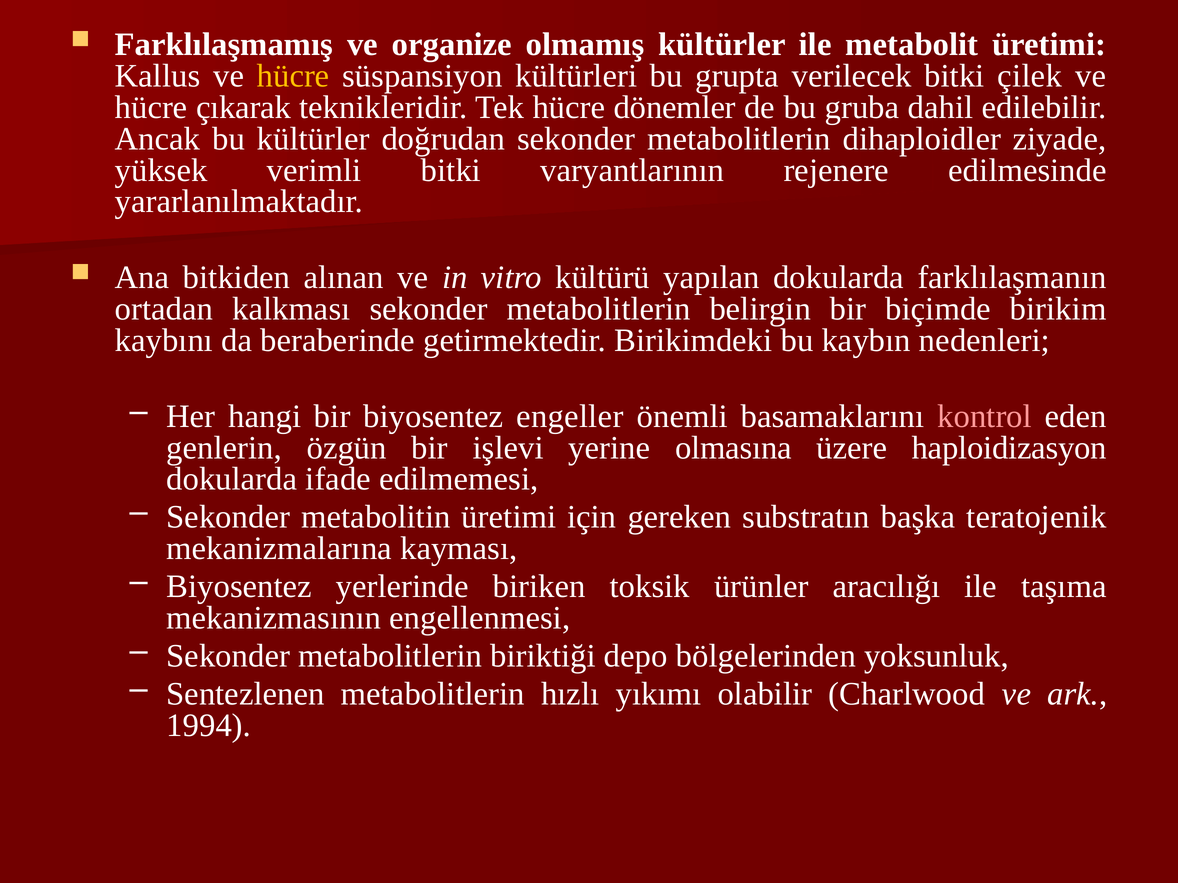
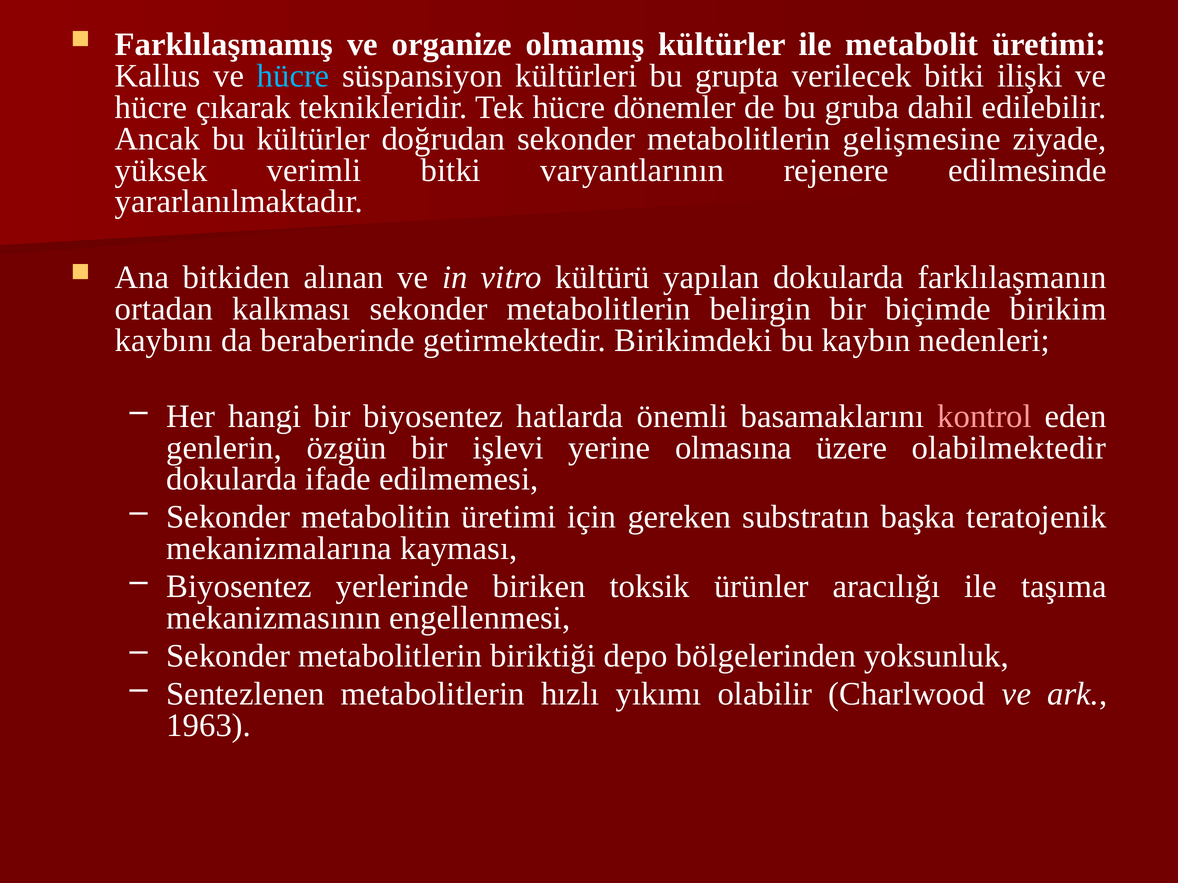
hücre colour: yellow -> light blue (293, 76)
çilek: çilek -> ilişki (1030, 76)
dihaploidler: dihaploidler -> gelişmesine (922, 139)
engeller: engeller -> hatlarda (570, 417)
haploidizasyon: haploidizasyon -> olabilmektedir (1009, 448)
1994: 1994 -> 1963 (209, 726)
